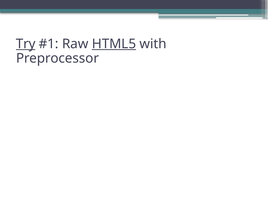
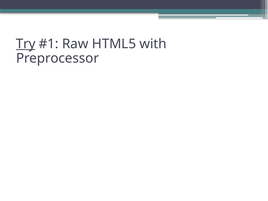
HTML5 underline: present -> none (114, 44)
